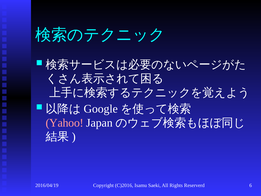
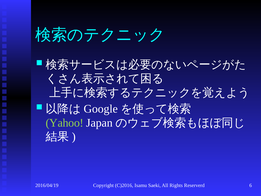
Yahoo colour: pink -> light green (65, 123)
